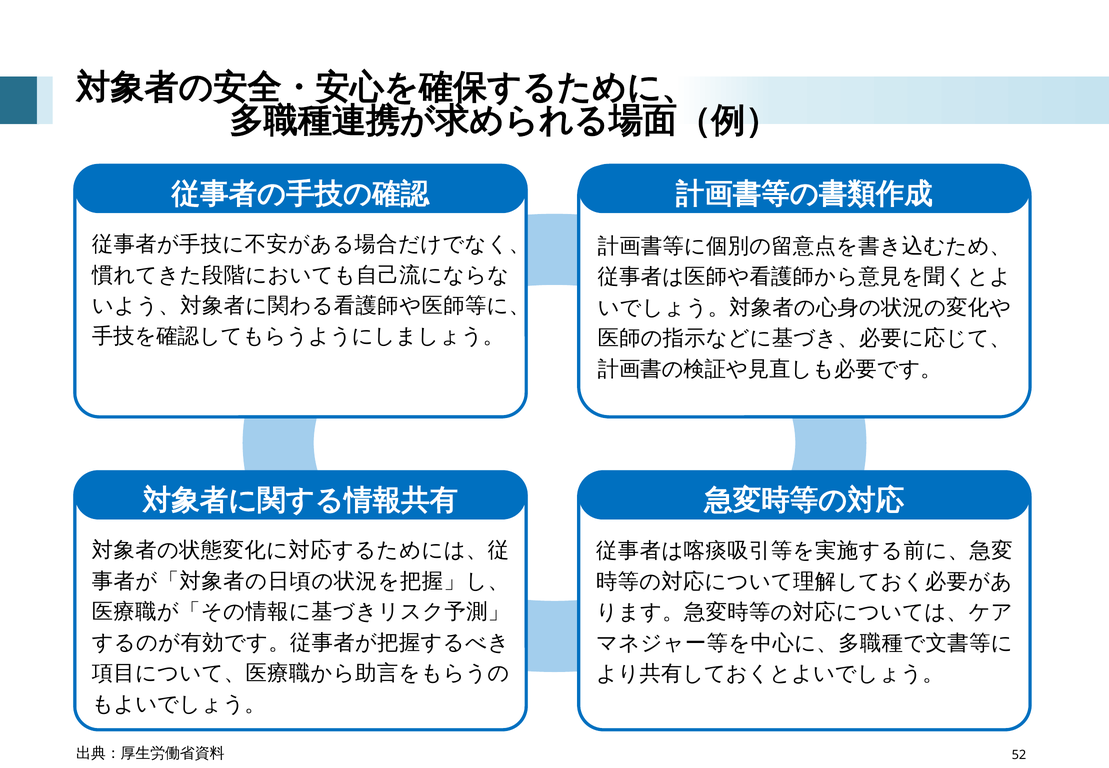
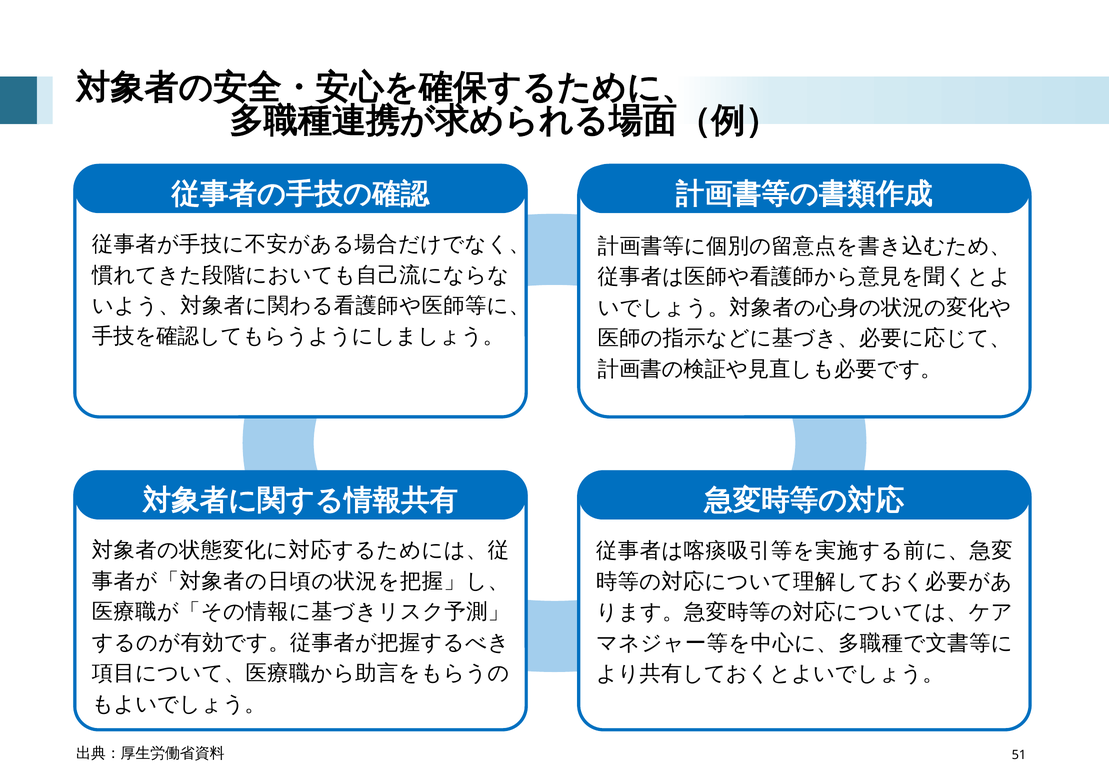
52: 52 -> 51 (1019, 755)
